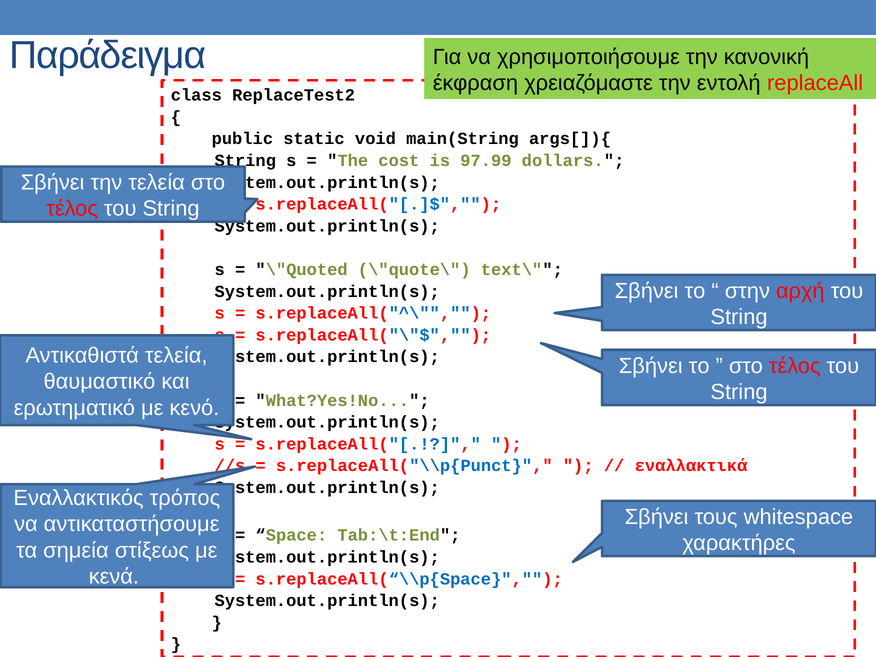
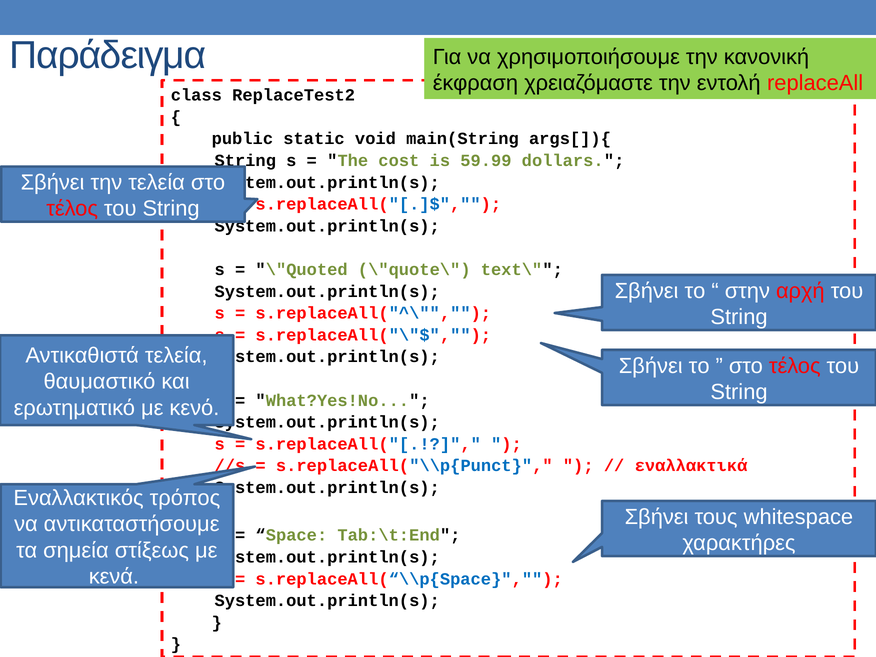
97.99: 97.99 -> 59.99 (486, 161)
